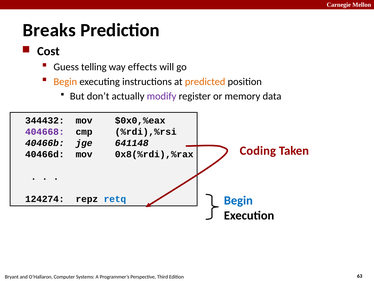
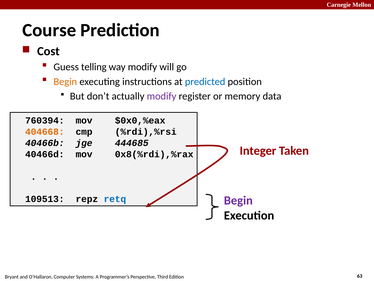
Breaks: Breaks -> Course (49, 30)
way effects: effects -> modify (142, 67)
predicted colour: orange -> blue (205, 81)
344432: 344432 -> 760394 (45, 120)
404668 colour: purple -> orange (45, 131)
641148: 641148 -> 444685 (132, 143)
Coding: Coding -> Integer (258, 151)
Begin colour: blue -> purple (238, 200)
124274: 124274 -> 109513 (45, 199)
